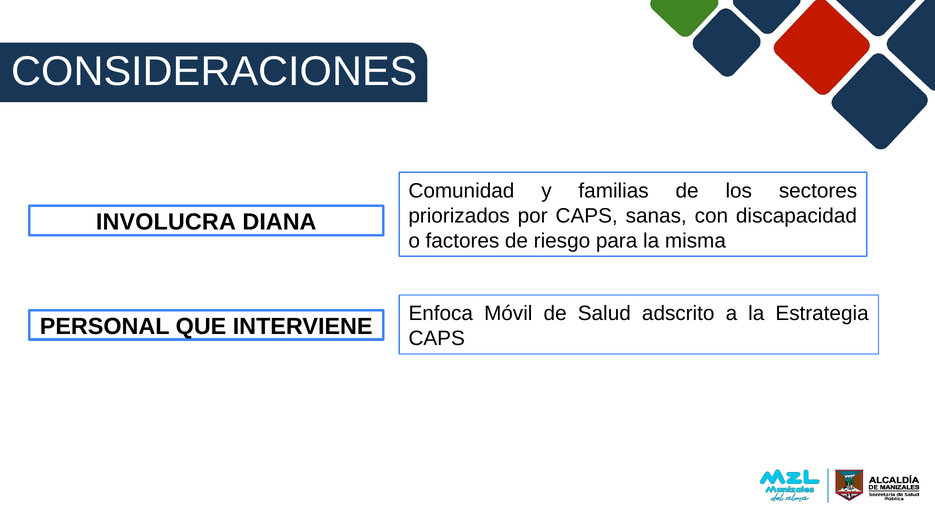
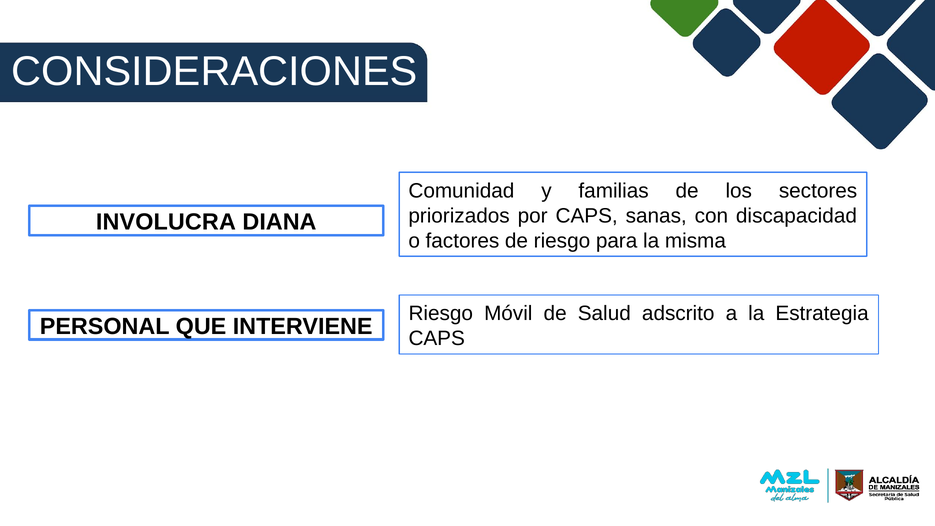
Enfoca: Enfoca -> Riesgo (441, 313)
